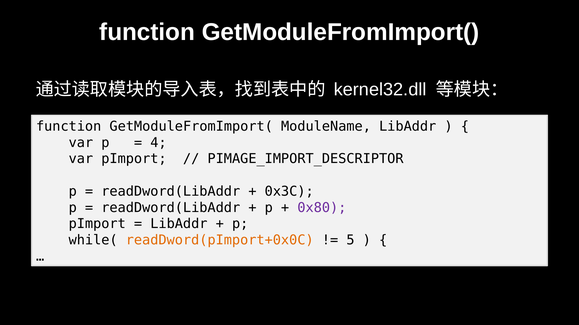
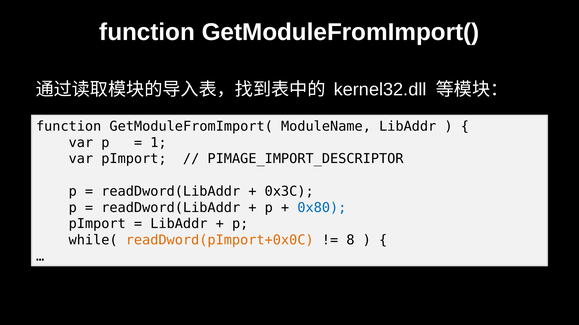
4: 4 -> 1 (158, 143)
0x80 colour: purple -> blue (322, 208)
5: 5 -> 8 (350, 241)
